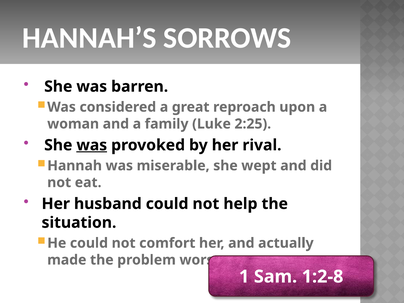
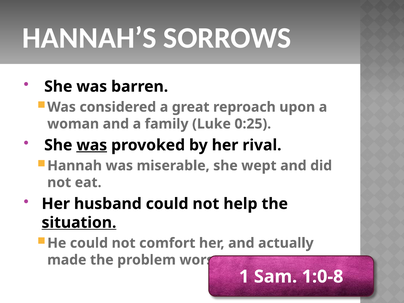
2:25: 2:25 -> 0:25 (253, 124)
situation underline: none -> present (79, 223)
1:2-8: 1:2-8 -> 1:0-8 (323, 277)
